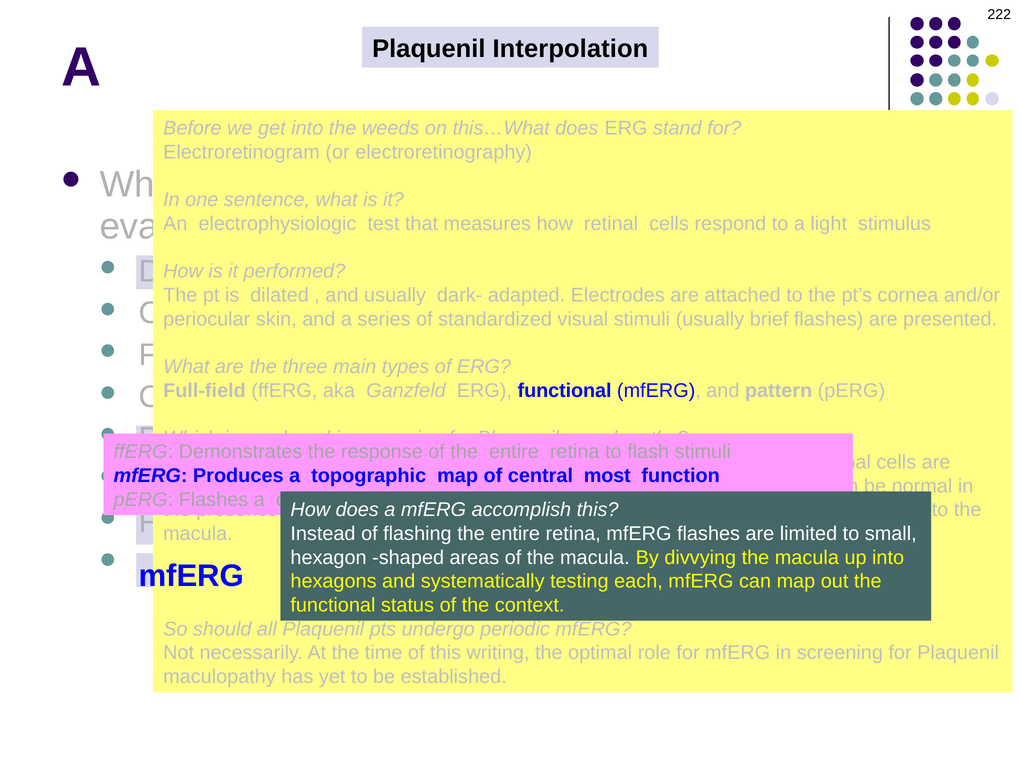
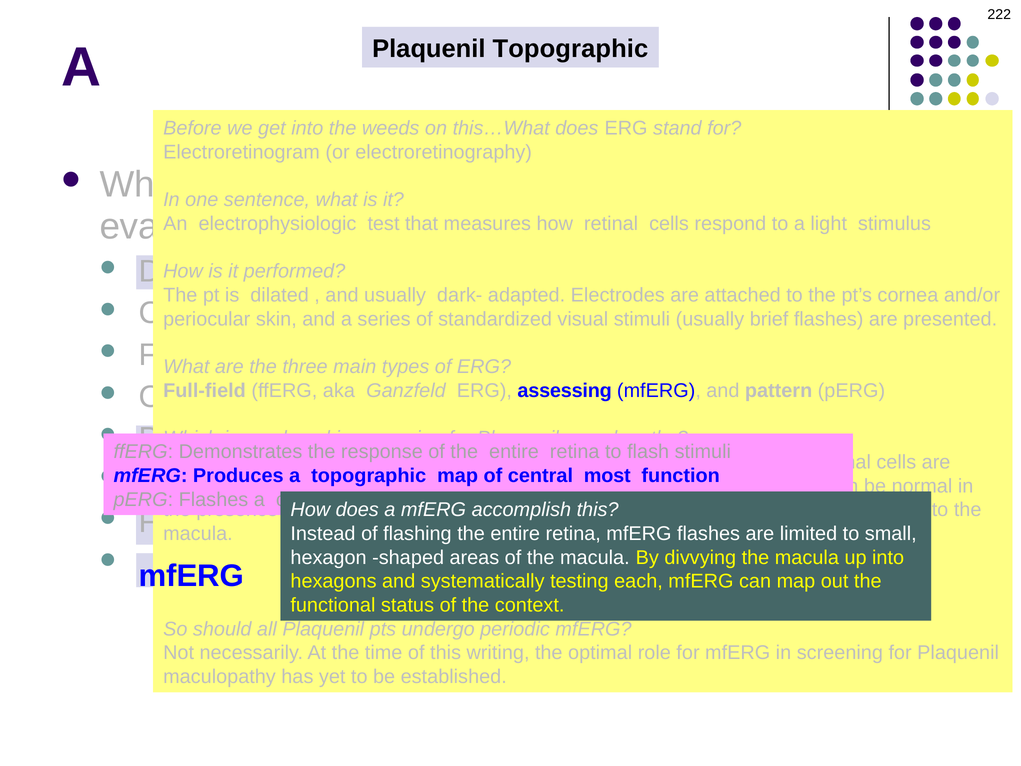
Plaquenil Interpolation: Interpolation -> Topographic (570, 49)
functional: functional -> assessing (565, 391)
